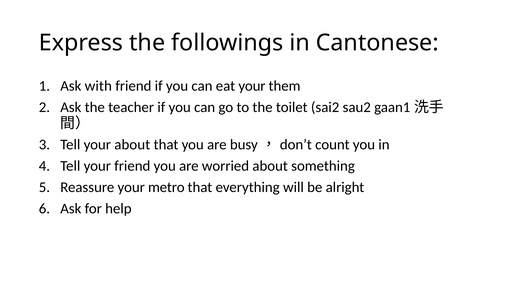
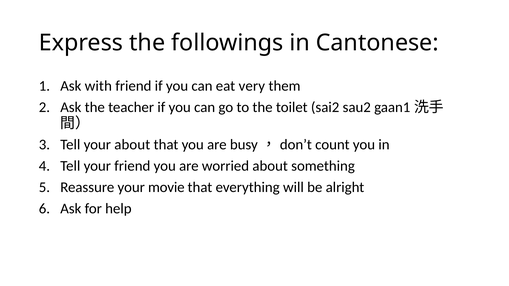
eat your: your -> very (252, 86)
metro: metro -> movie (166, 187)
